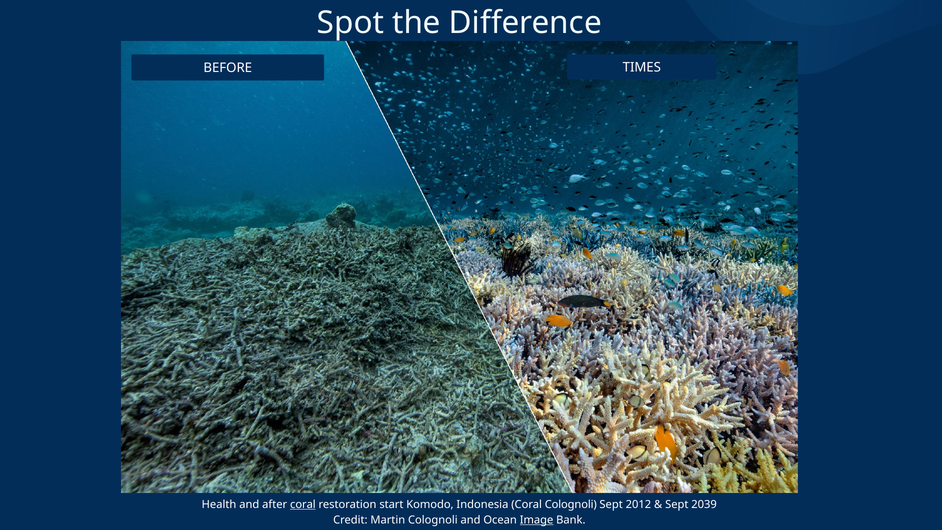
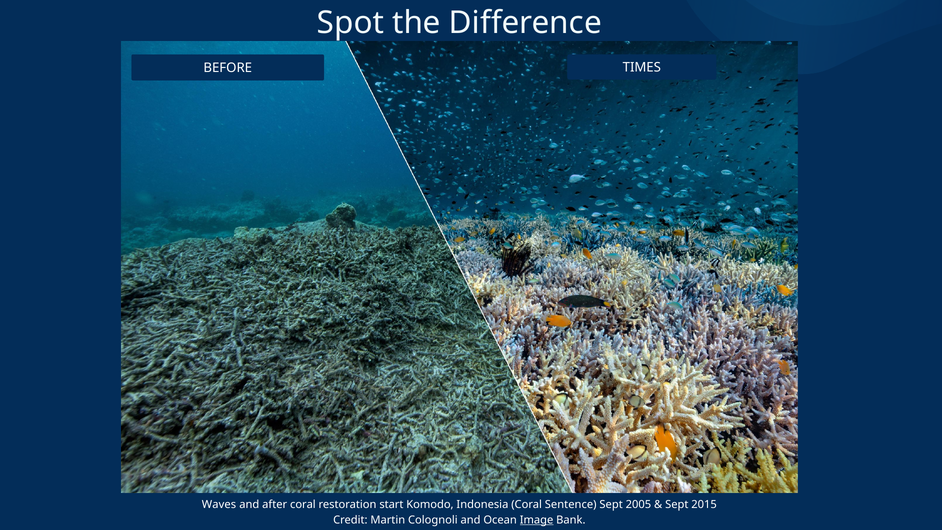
Health: Health -> Waves (219, 504)
coral underline: present -> none (303, 504)
Coral Colognoli: Colognoli -> Sentence (571, 504)
2012: 2012 -> 2005 (638, 504)
2039: 2039 -> 2015 (704, 504)
